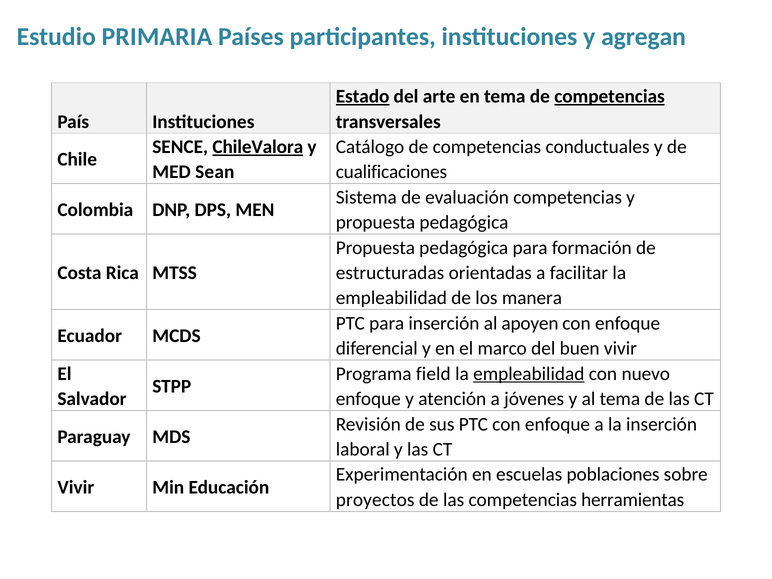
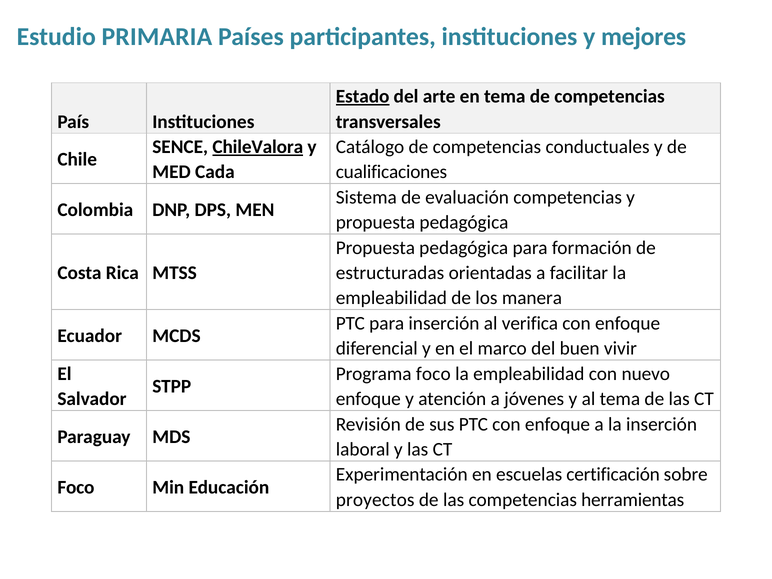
agregan: agregan -> mejores (644, 37)
competencias underline: present -> none (610, 96)
Sean: Sean -> Cada (215, 172)
apoyen: apoyen -> verifica (530, 323)
Programa field: field -> foco (433, 374)
empleabilidad underline: present -> none (529, 374)
poblaciones: poblaciones -> certificación (613, 475)
Vivir: Vivir -> Foco (76, 487)
